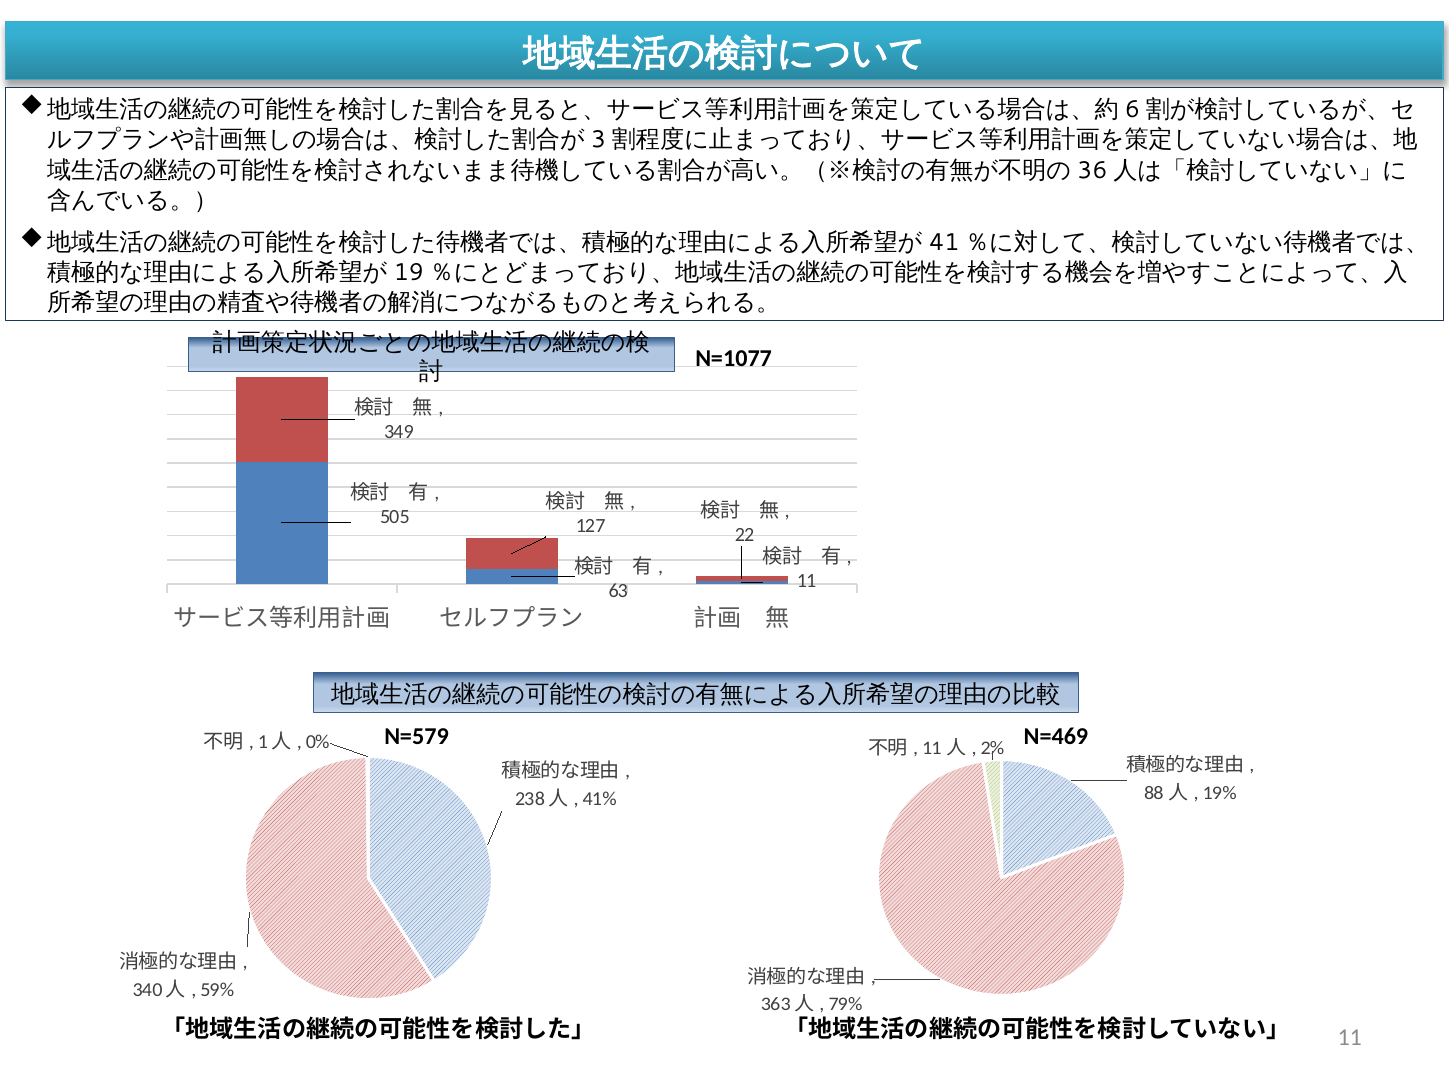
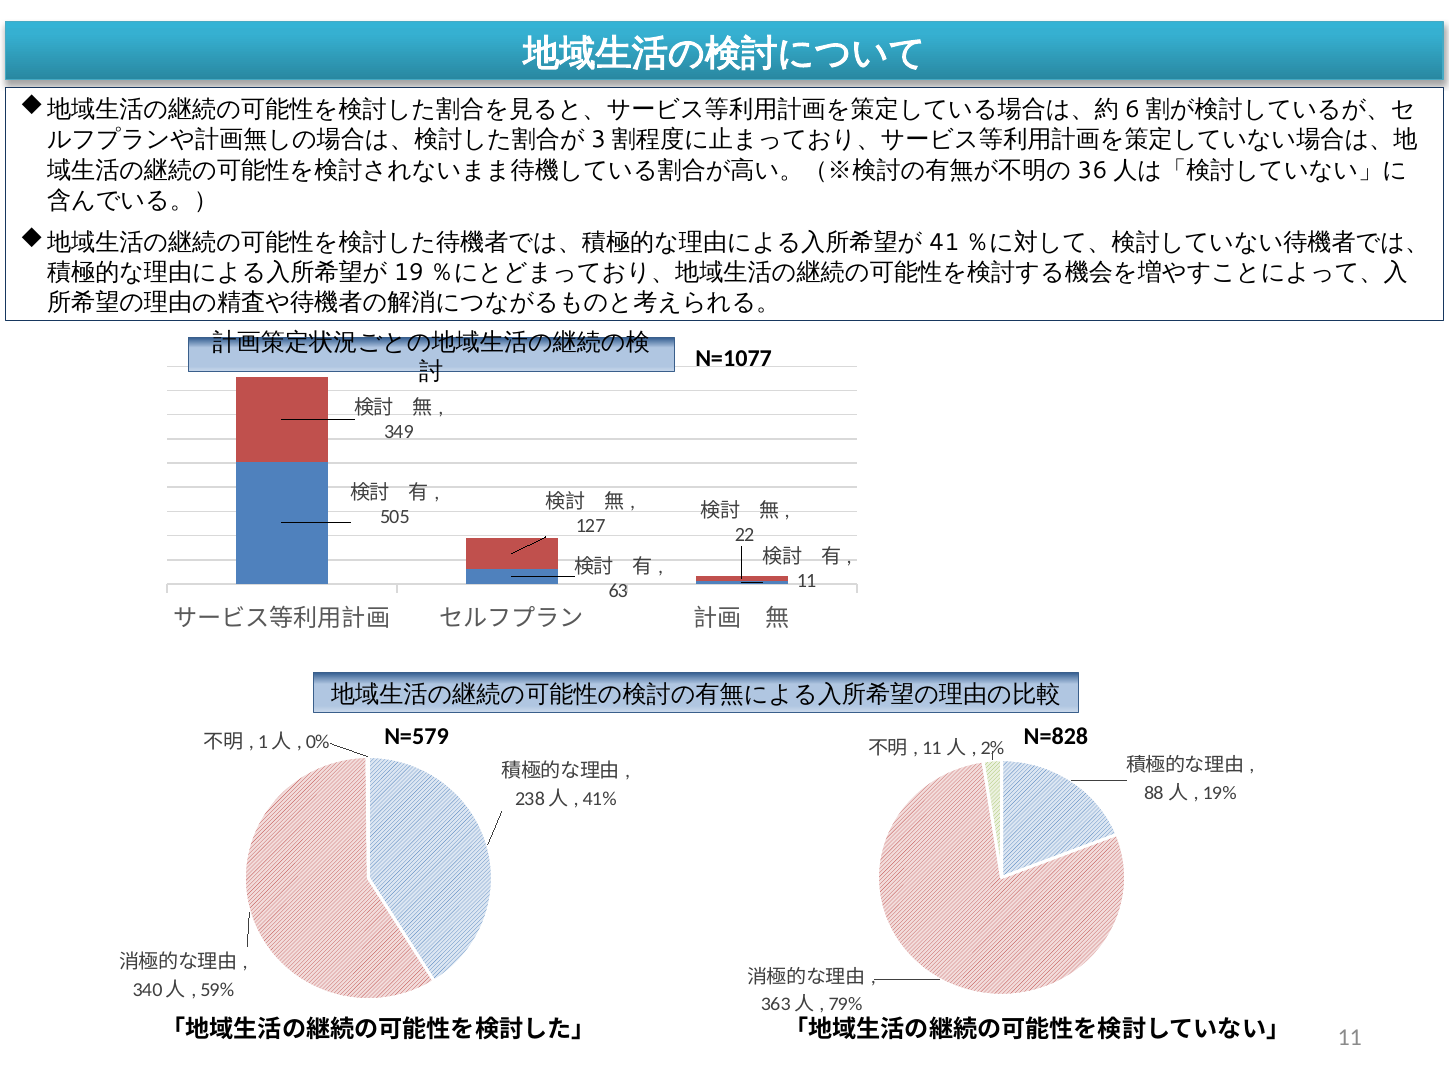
N=469: N=469 -> N=828 (1056, 736)
